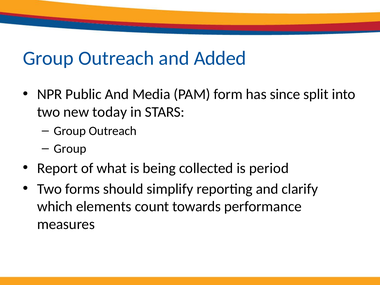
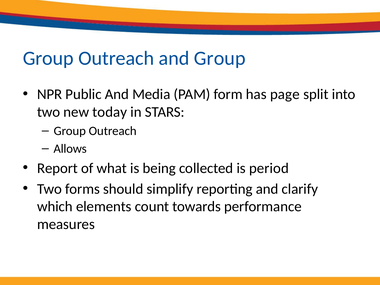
and Added: Added -> Group (220, 58)
since: since -> page (285, 94)
Group: Group -> Allows (70, 149)
